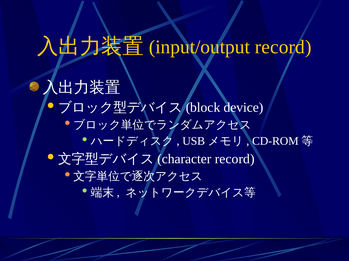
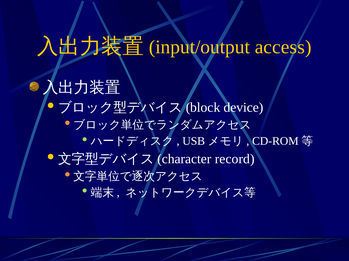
record: record -> access (283, 47)
